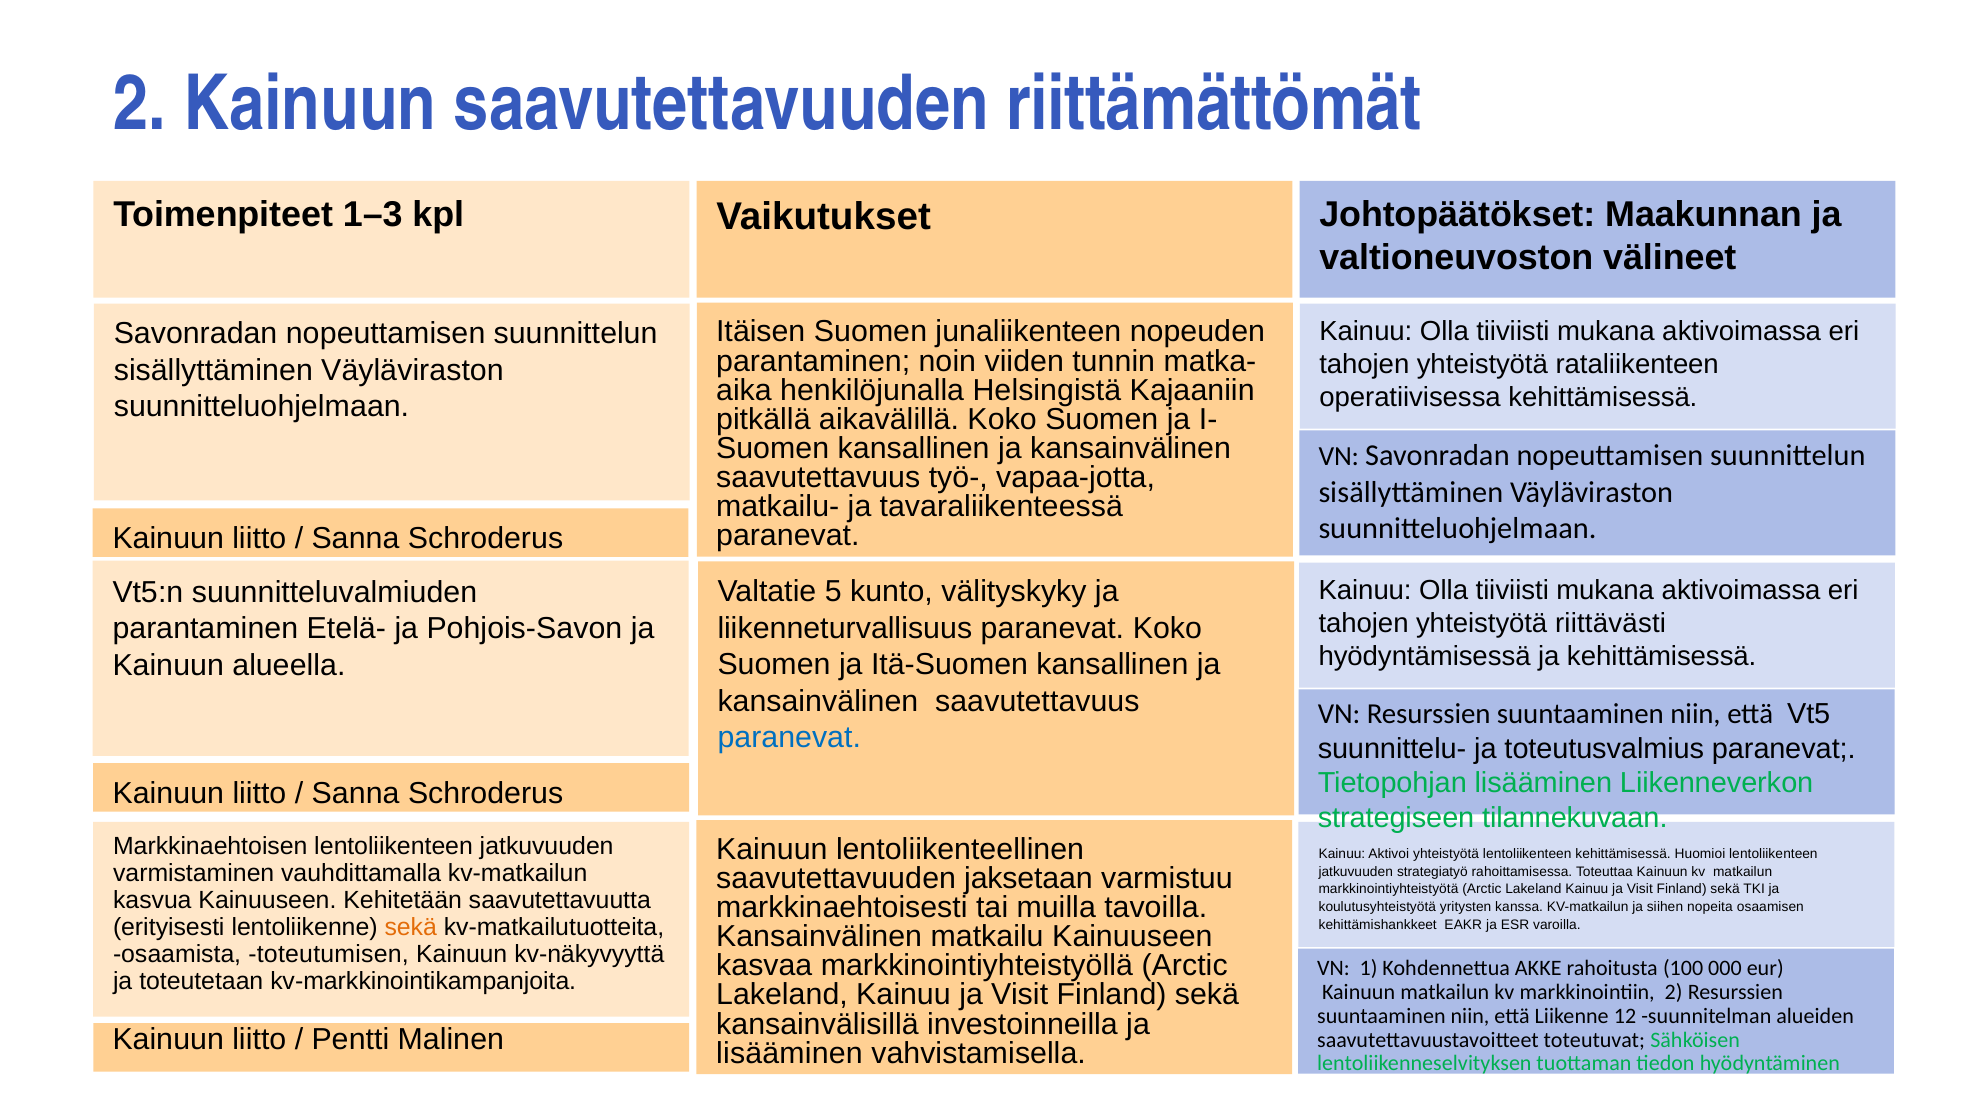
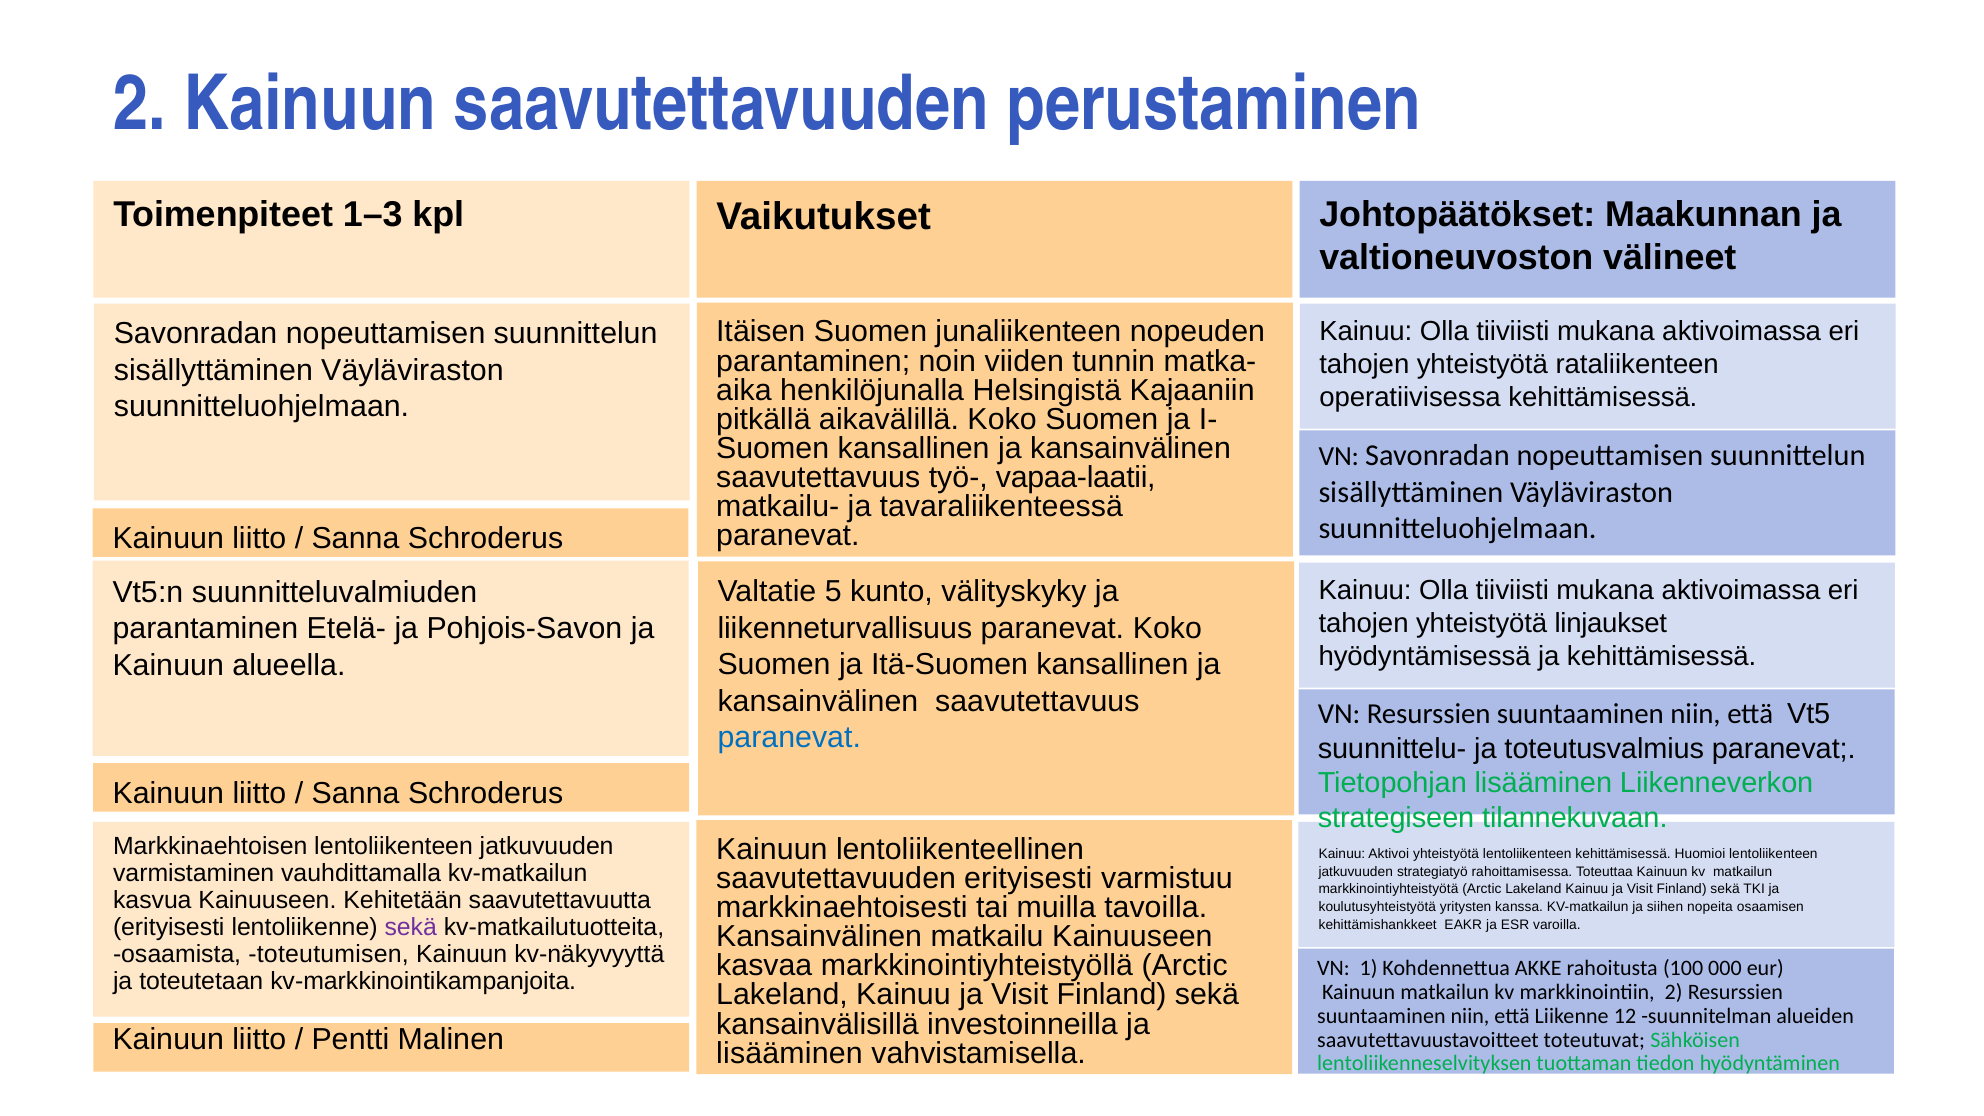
riittämättömät: riittämättömät -> perustaminen (1214, 104)
vapaa-jotta: vapaa-jotta -> vapaa-laatii (1076, 478)
riittävästi: riittävästi -> linjaukset (1611, 624)
saavutettavuuden jaksetaan: jaksetaan -> erityisesti (1028, 878)
sekä colour: orange -> purple (411, 927)
